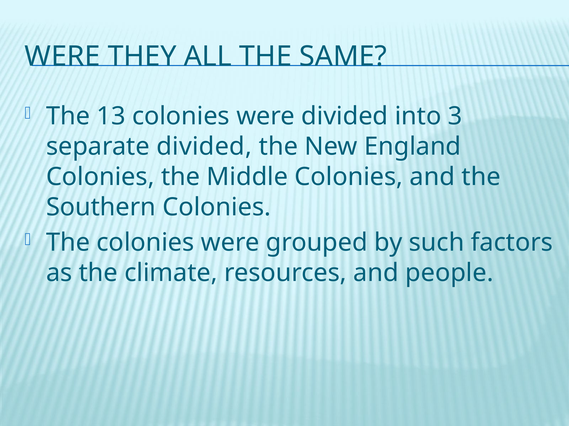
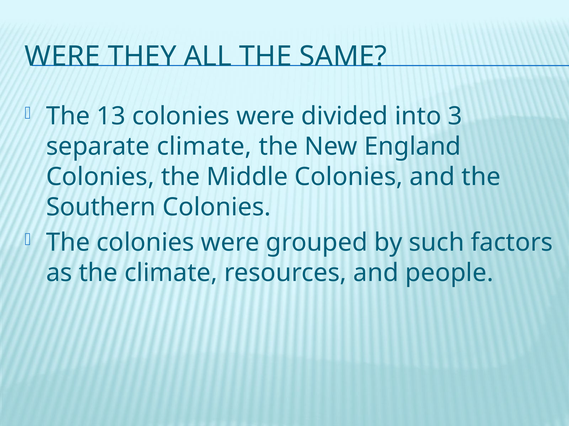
separate divided: divided -> climate (204, 147)
